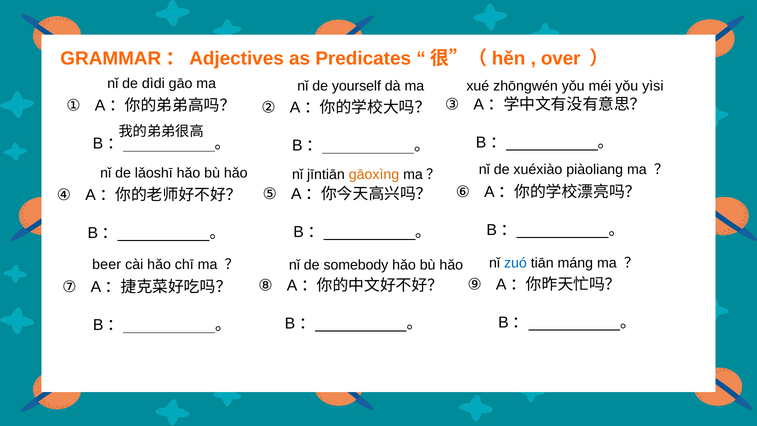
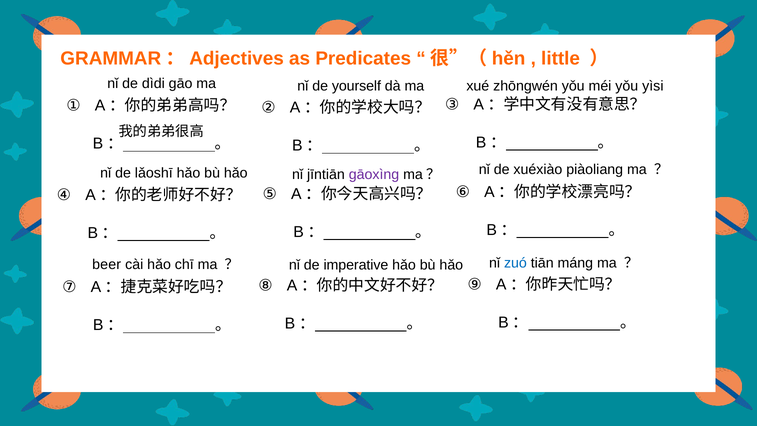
over: over -> little (561, 58)
gāoxìng colour: orange -> purple (374, 175)
somebody: somebody -> imperative (356, 265)
